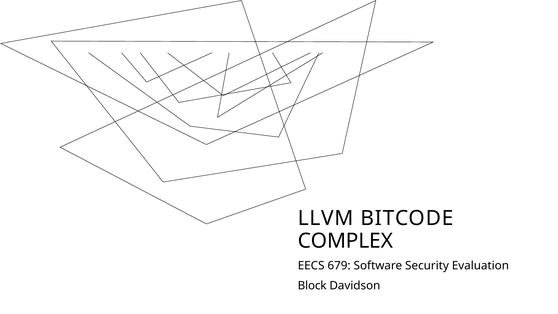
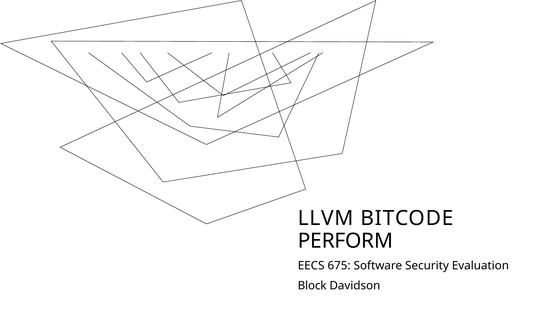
COMPLEX: COMPLEX -> PERFORM (345, 241)
679: 679 -> 675 (339, 266)
